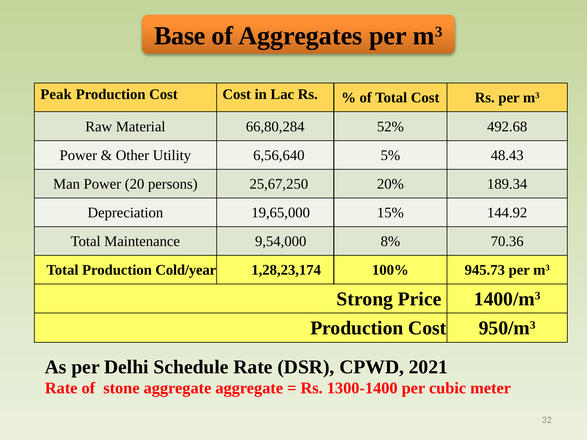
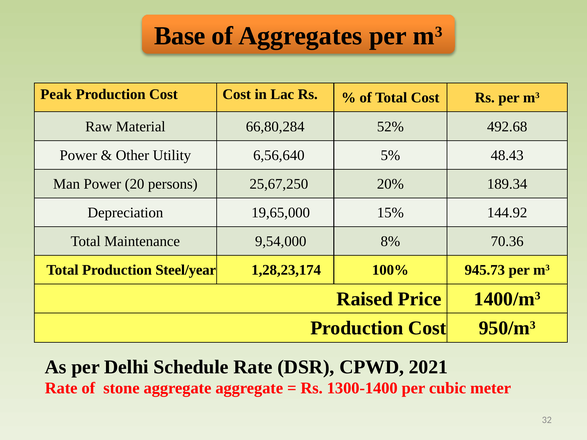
Cold/year: Cold/year -> Steel/year (186, 270)
Strong: Strong -> Raised (365, 299)
